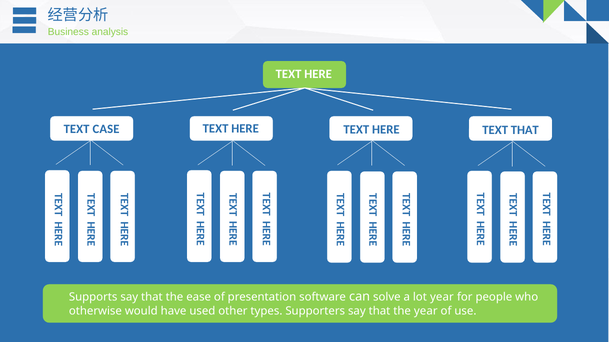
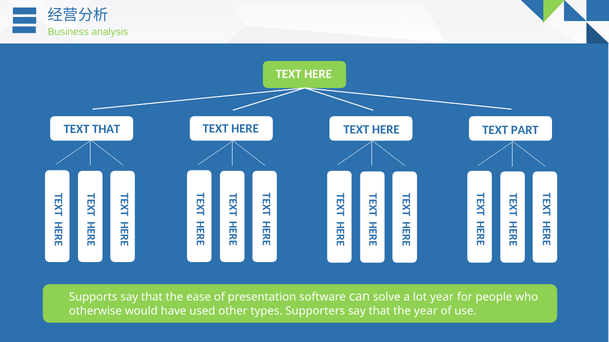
TEXT THAT: THAT -> PART (525, 130)
TEXT CASE: CASE -> THAT (106, 129)
